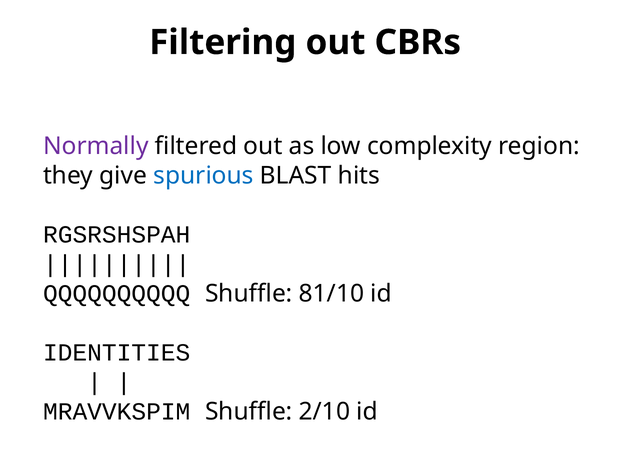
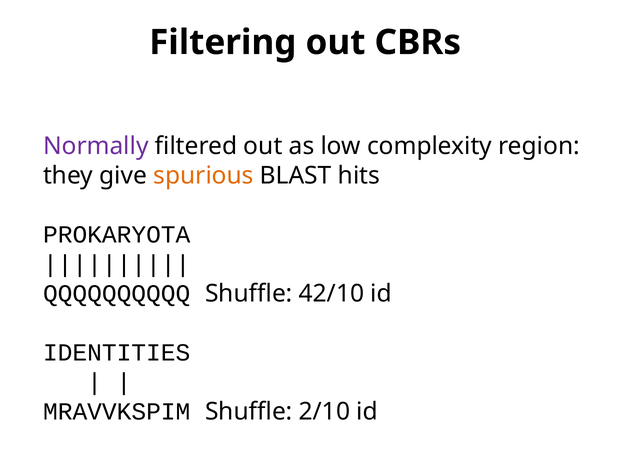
spurious colour: blue -> orange (204, 175)
RGSRSHSPAH: RGSRSHSPAH -> PROKARYOTA (117, 234)
81/10: 81/10 -> 42/10 (331, 294)
